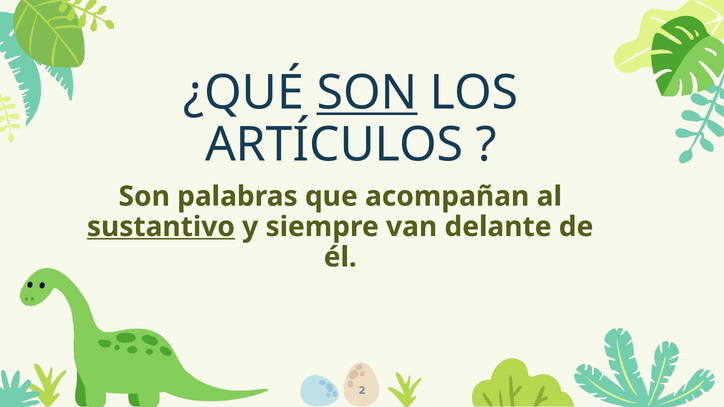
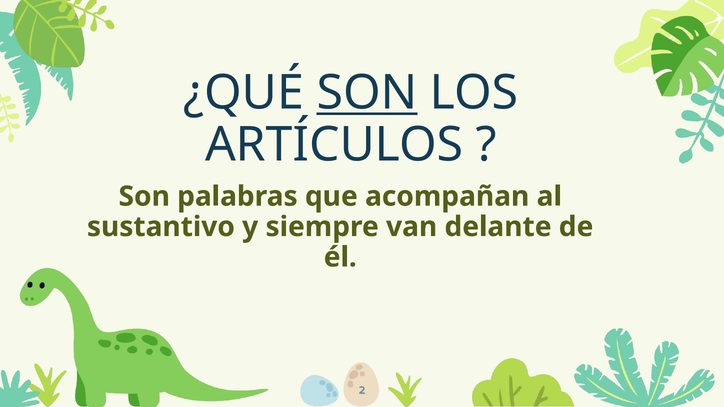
sustantivo underline: present -> none (161, 227)
